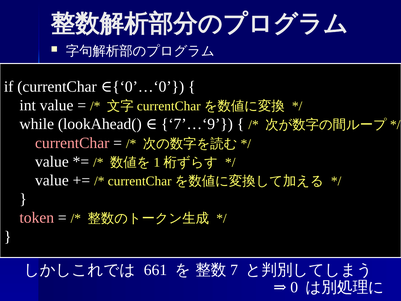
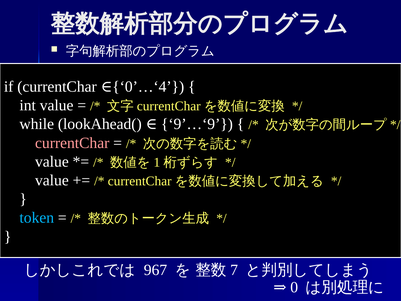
0’…‘0: 0’…‘0 -> 0’…‘4 (148, 87)
7’…‘9: 7’…‘9 -> 9’…‘9 (197, 124)
token colour: pink -> light blue (37, 218)
661: 661 -> 967 (156, 270)
